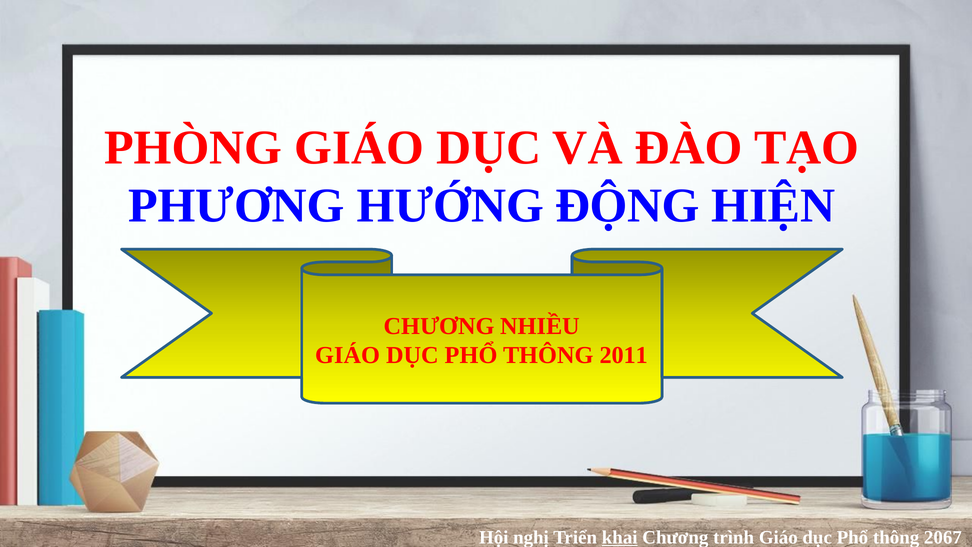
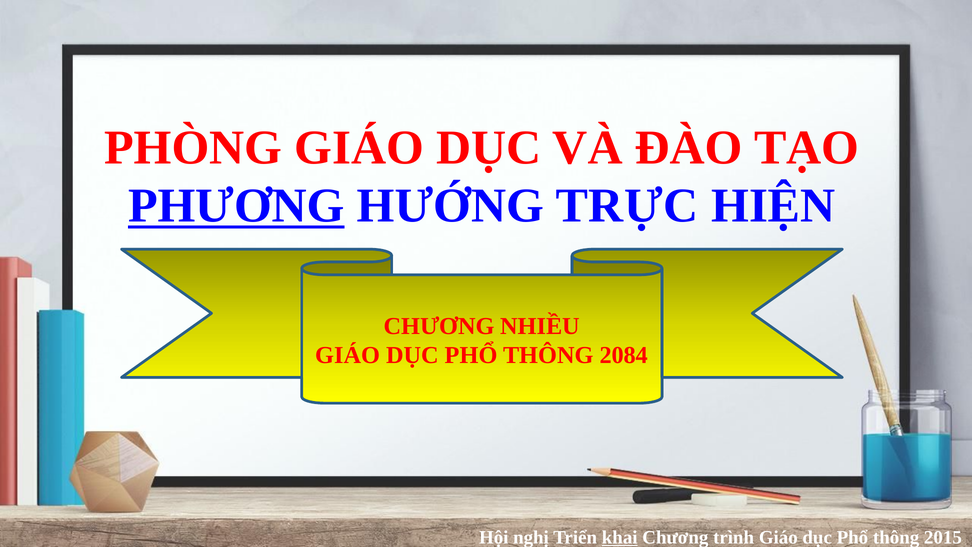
PHƯƠNG underline: none -> present (236, 206)
ĐỘNG: ĐỘNG -> TRỰC (627, 206)
2011: 2011 -> 2084 (624, 355)
2067: 2067 -> 2015 (943, 537)
